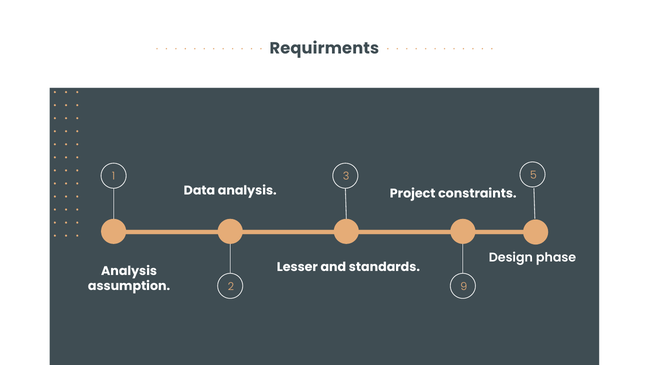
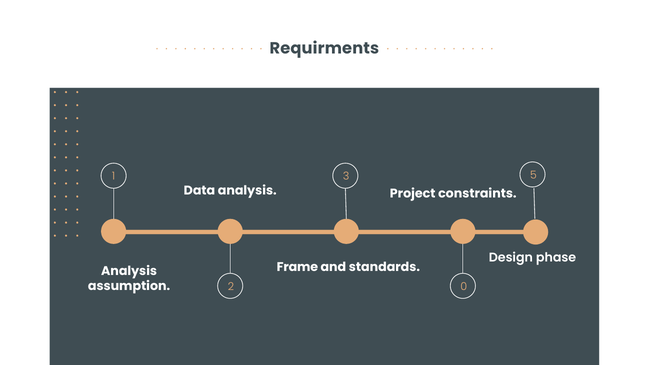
Lesser: Lesser -> Frame (297, 267)
9: 9 -> 0 (464, 287)
